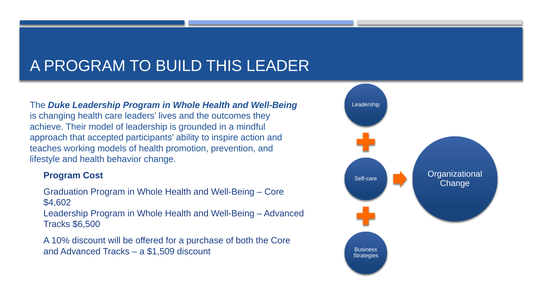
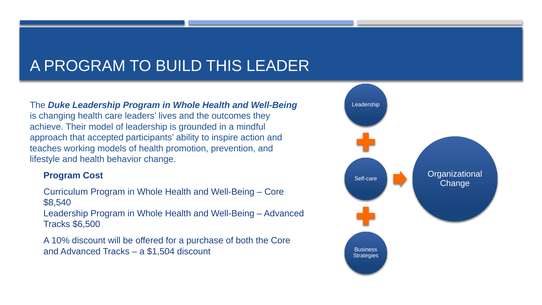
Graduation: Graduation -> Curriculum (66, 192)
$4,602: $4,602 -> $8,540 (57, 203)
$1,509: $1,509 -> $1,504 (161, 251)
